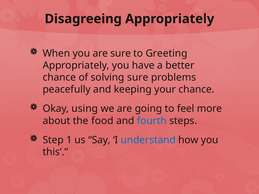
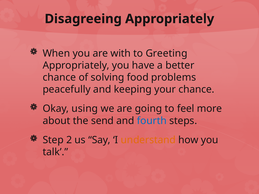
are sure: sure -> with (121, 53)
solving sure: sure -> food (138, 77)
food: food -> send (102, 121)
1: 1 -> 2 (69, 140)
understand colour: blue -> orange (148, 140)
this: this -> talk (55, 152)
